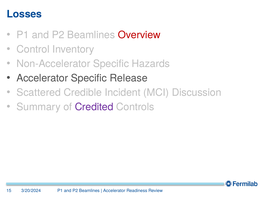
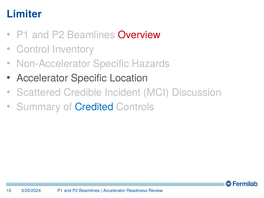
Losses: Losses -> Limiter (24, 14)
Release: Release -> Location (129, 78)
Credited colour: purple -> blue (94, 107)
